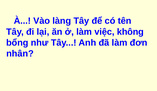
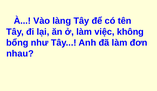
nhân: nhân -> nhau (20, 53)
